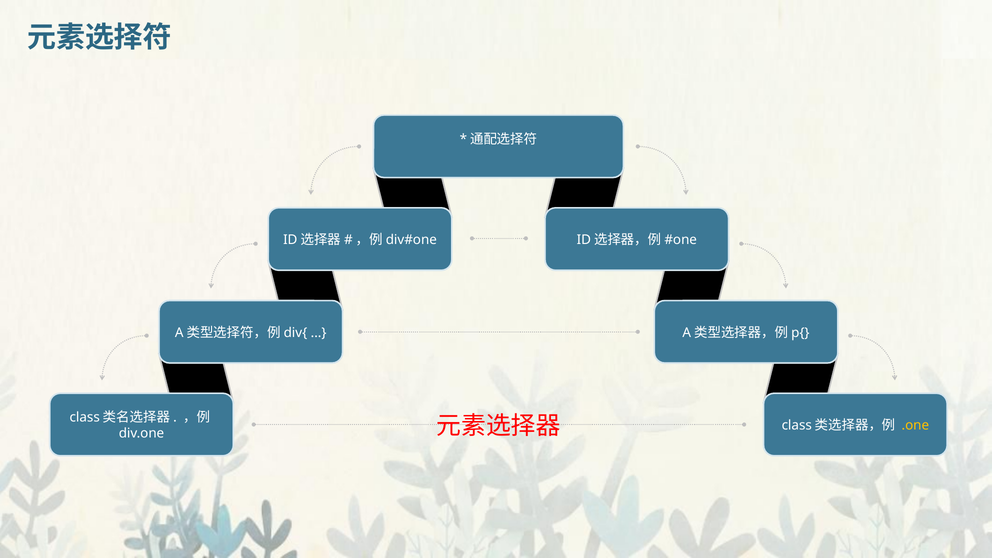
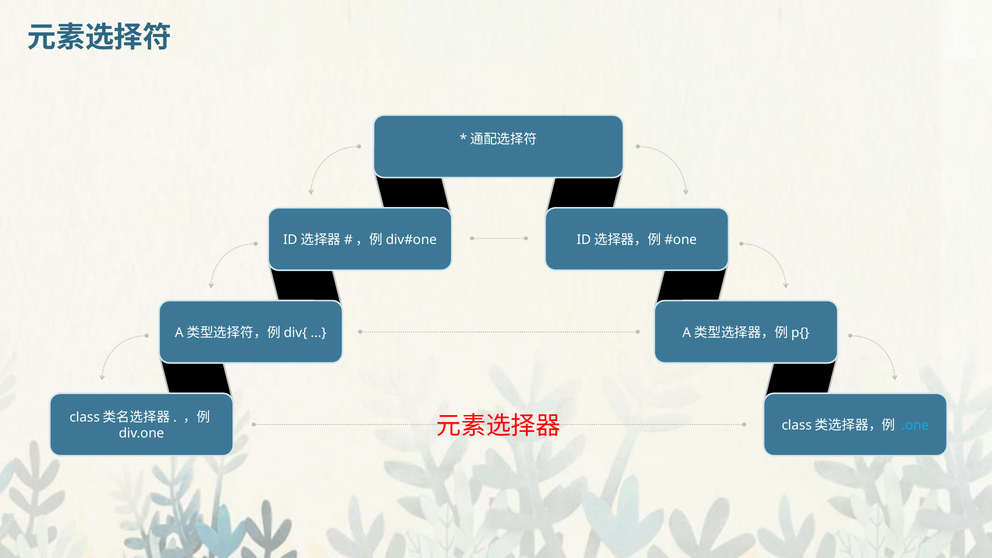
.one colour: yellow -> light blue (915, 425)
